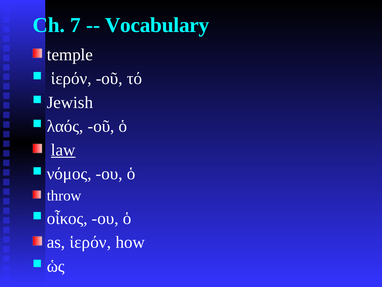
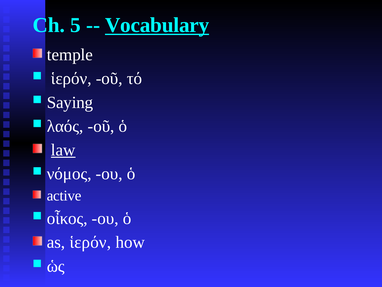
7: 7 -> 5 (75, 25)
Vocabulary underline: none -> present (157, 25)
Jewish: Jewish -> Saying (70, 102)
throw: throw -> active (64, 195)
